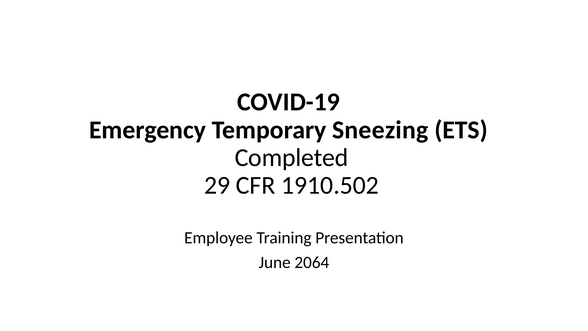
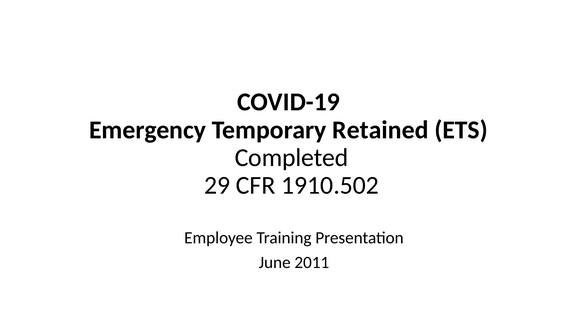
Sneezing: Sneezing -> Retained (380, 130)
2064: 2064 -> 2011 (312, 262)
